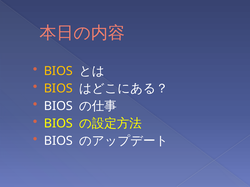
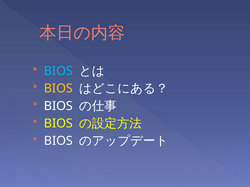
BIOS colour: yellow -> light blue (58, 71)
